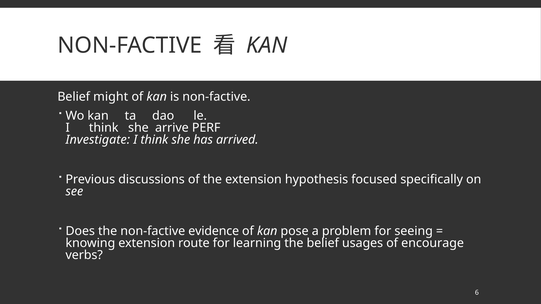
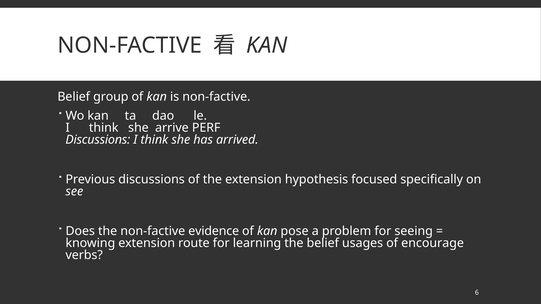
might: might -> group (111, 97)
Investigate: Investigate -> Discussions (98, 140)
